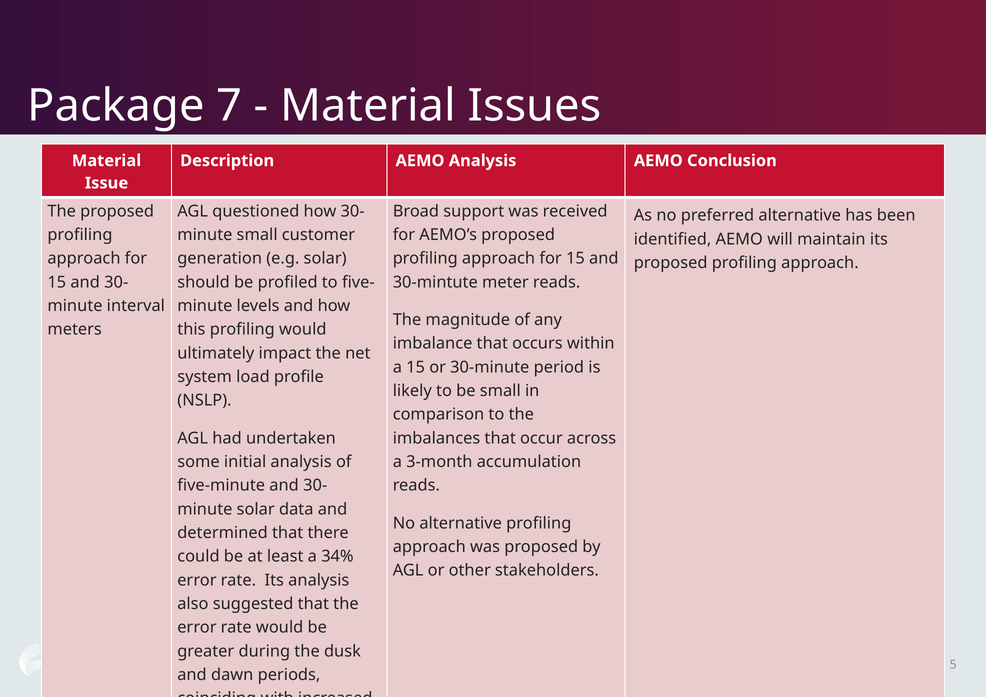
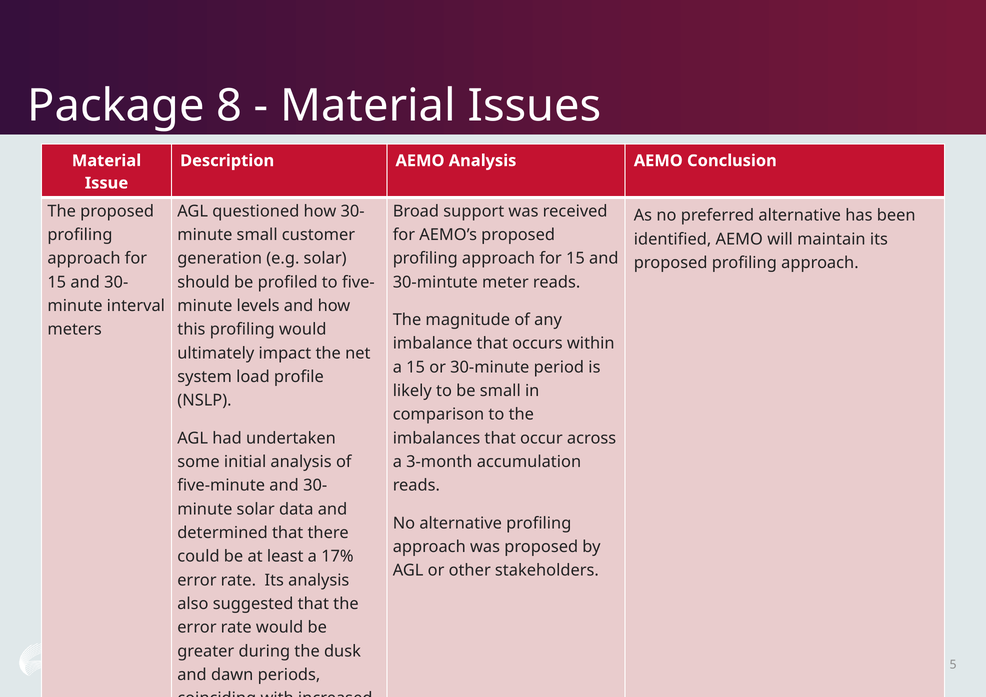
7: 7 -> 8 (229, 106)
34%: 34% -> 17% (337, 557)
